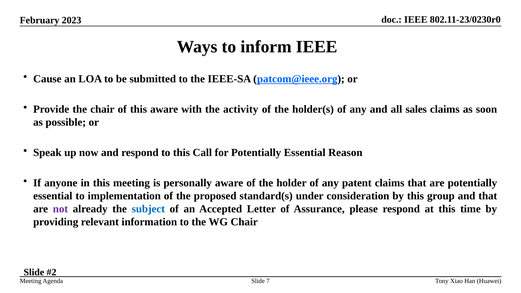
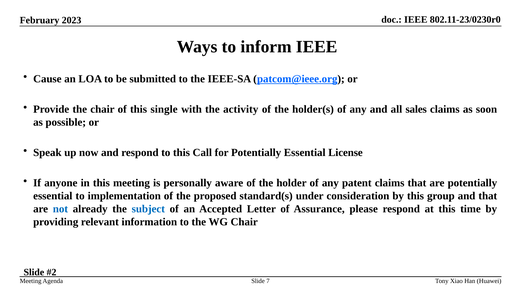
this aware: aware -> single (164, 109)
Reason: Reason -> License (345, 153)
not colour: purple -> blue (60, 209)
